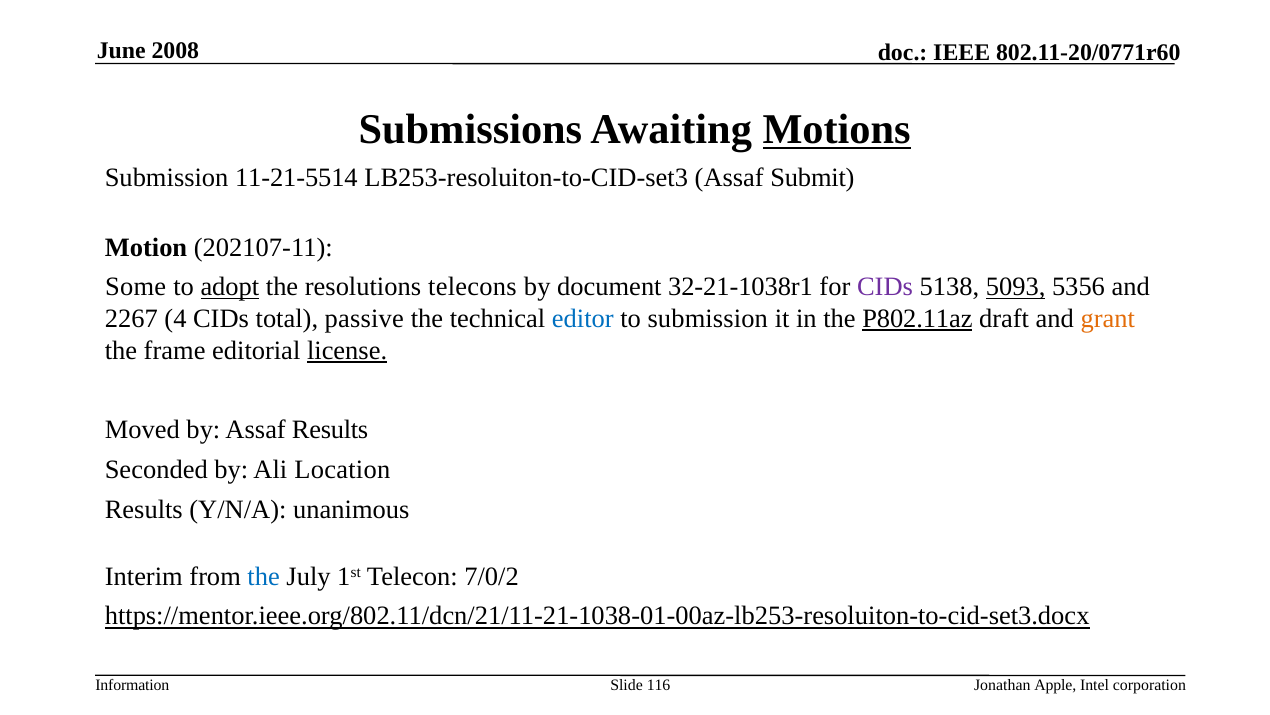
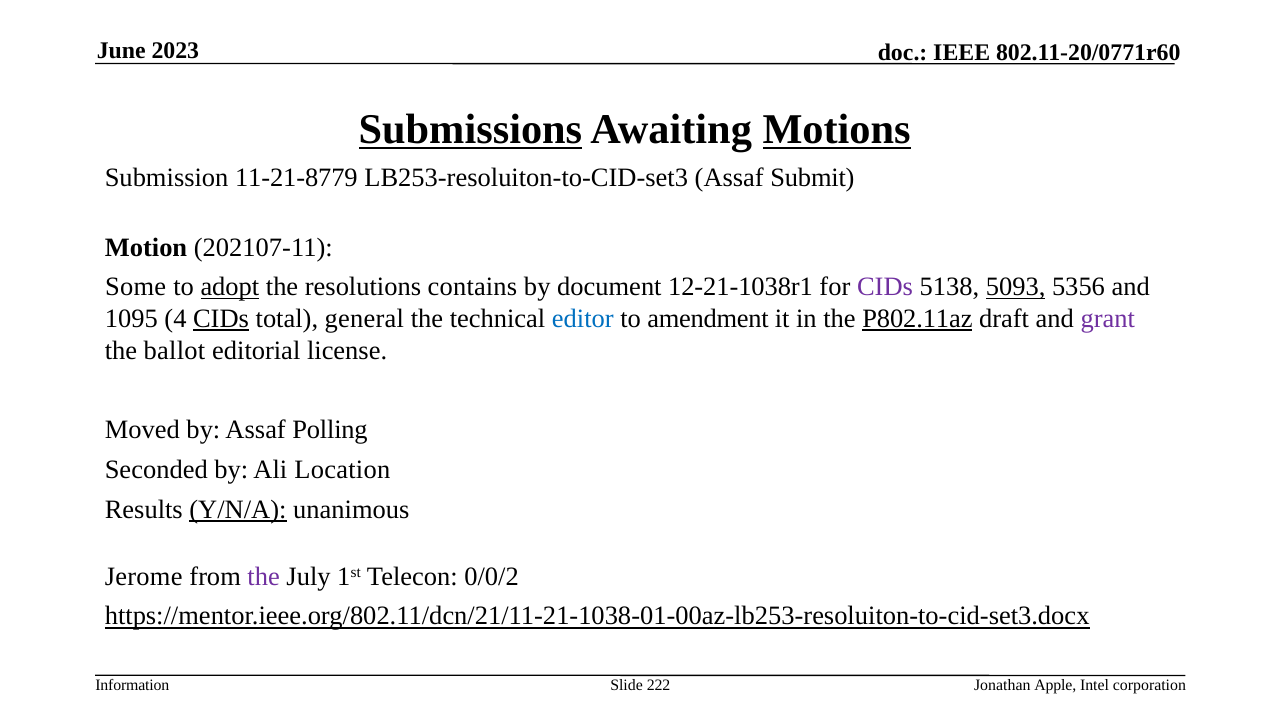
2008: 2008 -> 2023 (175, 50)
Submissions underline: none -> present (470, 130)
11-21-5514: 11-21-5514 -> 11-21-8779 (296, 177)
telecons: telecons -> contains (472, 287)
32-21-1038r1: 32-21-1038r1 -> 12-21-1038r1 (741, 287)
2267: 2267 -> 1095 (131, 319)
CIDs underline: none -> present (221, 319)
passive: passive -> general (364, 319)
to submission: submission -> amendment (708, 319)
grant colour: orange -> purple (1108, 319)
frame: frame -> ballot (174, 350)
license underline: present -> none (347, 350)
Assaf Results: Results -> Polling (330, 430)
Y/N/A underline: none -> present (238, 509)
Interim: Interim -> Jerome (144, 576)
the colour: blue -> purple (264, 576)
7/0/2: 7/0/2 -> 0/0/2 (492, 576)
116: 116 -> 222 (659, 685)
